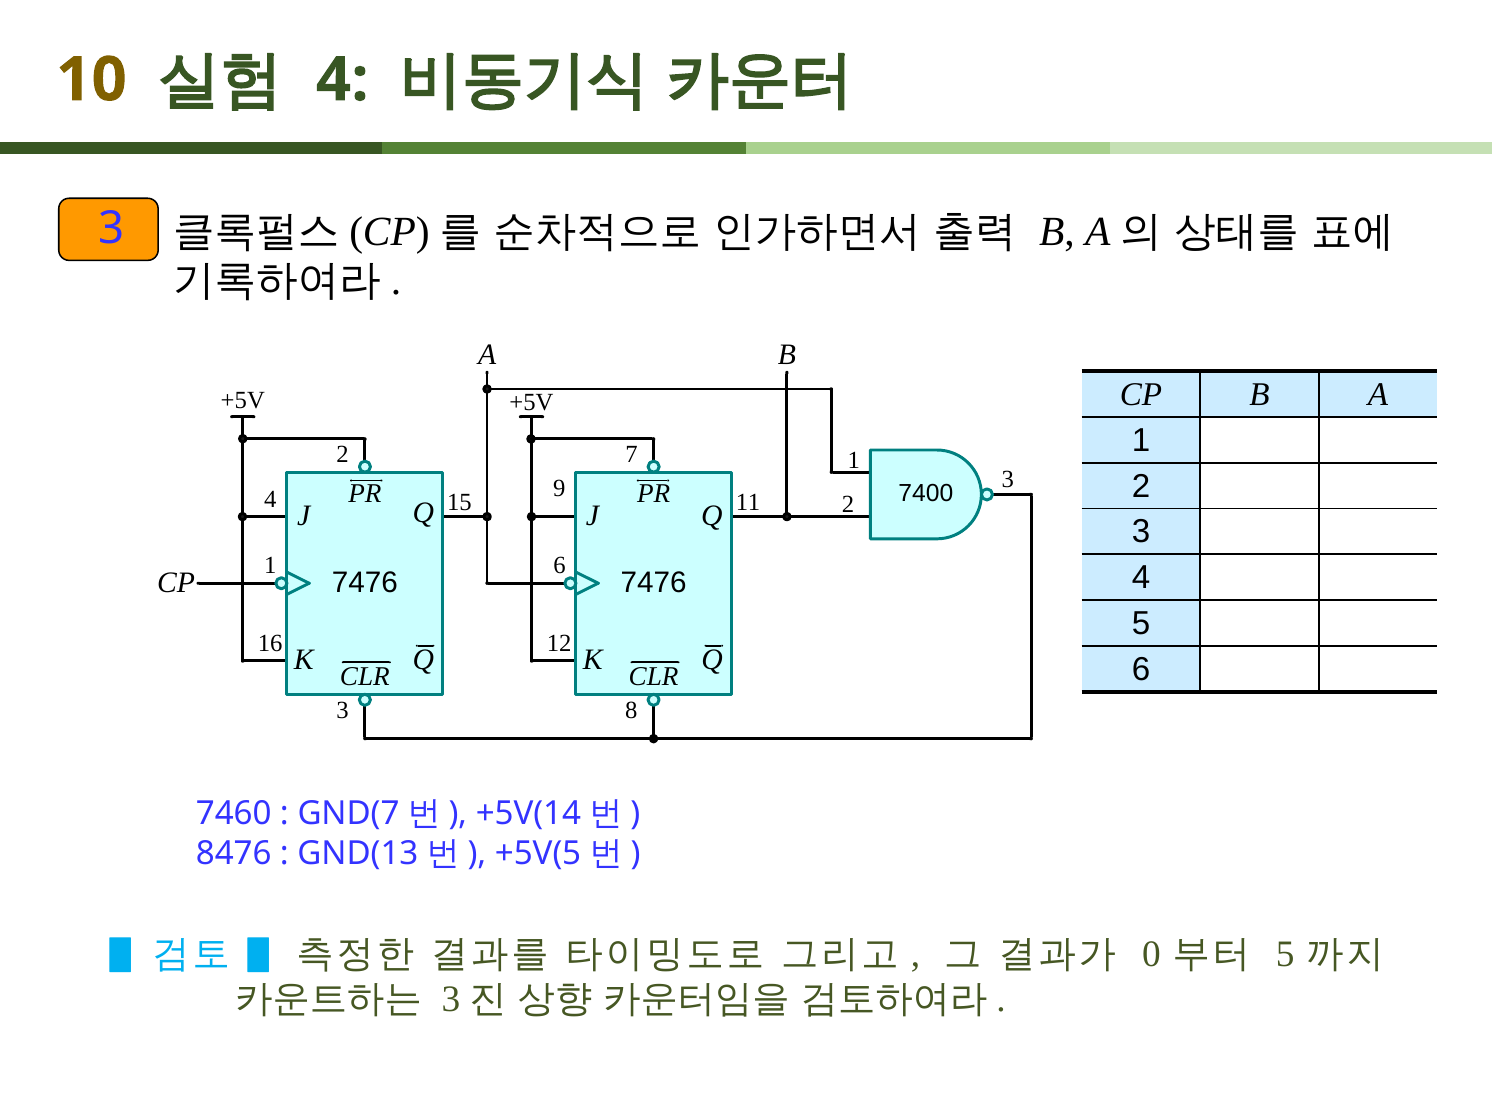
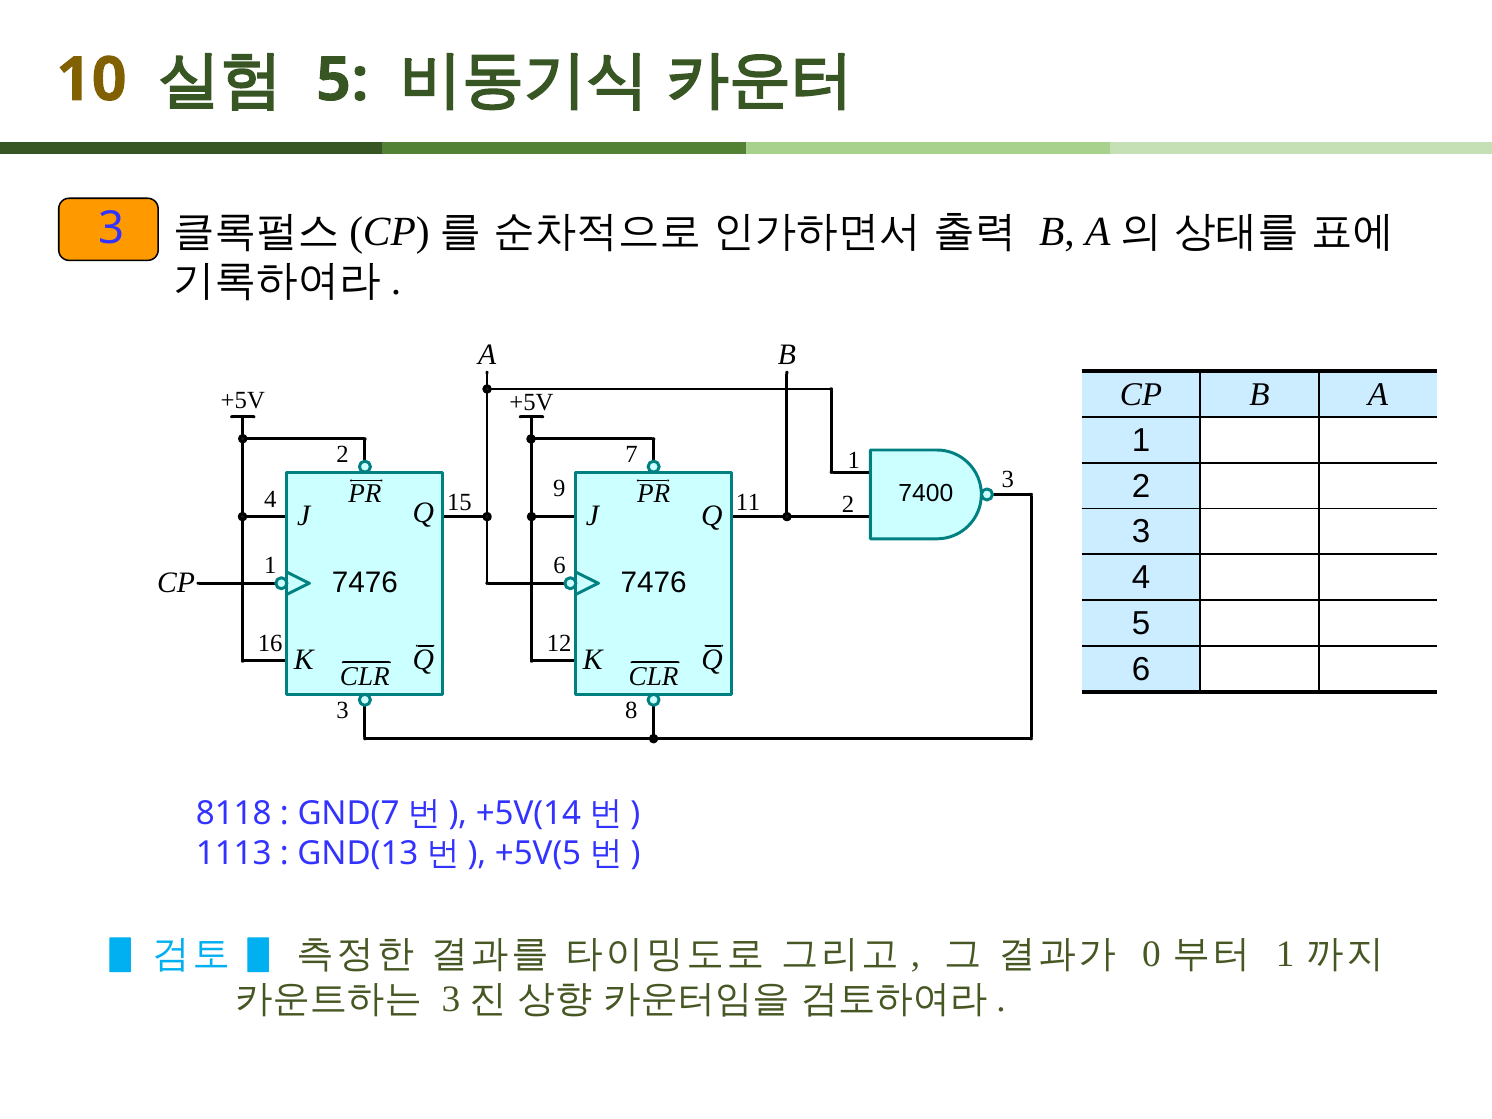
4: 4 -> 5 (342, 80)
7460: 7460 -> 8118 (234, 813)
8476: 8476 -> 1113 (234, 853)
5: 5 -> 1 (1285, 954)
